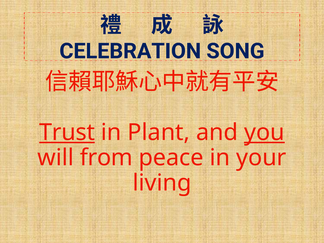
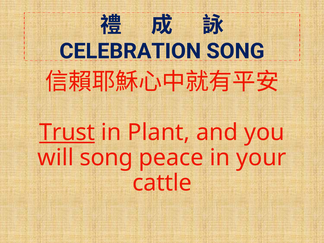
you underline: present -> none (264, 132)
will from: from -> song (106, 158)
living: living -> cattle (162, 183)
